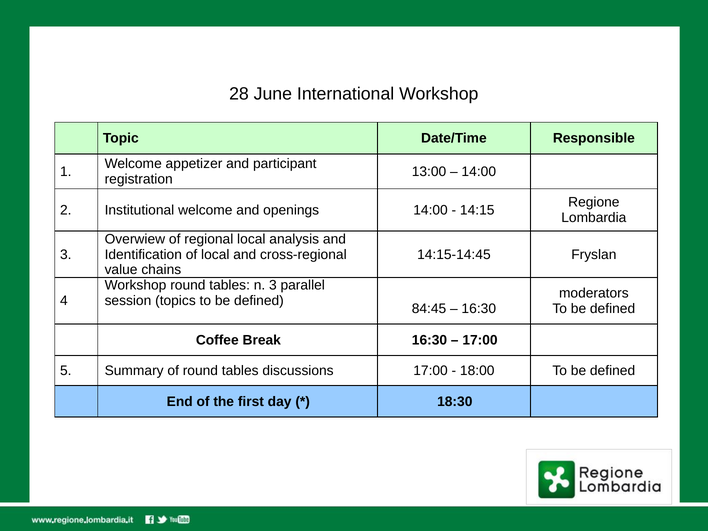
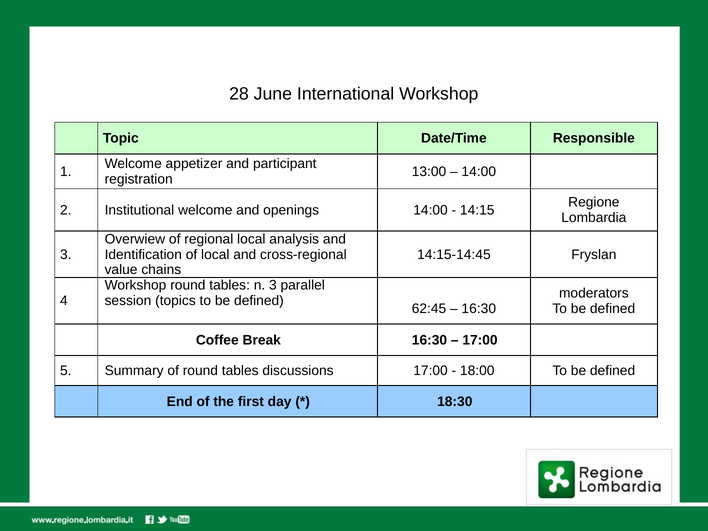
84:45: 84:45 -> 62:45 (429, 309)
